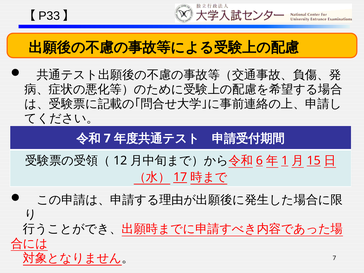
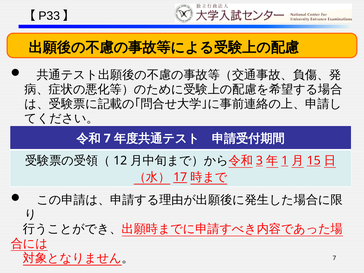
6: 6 -> 3 (259, 161)
